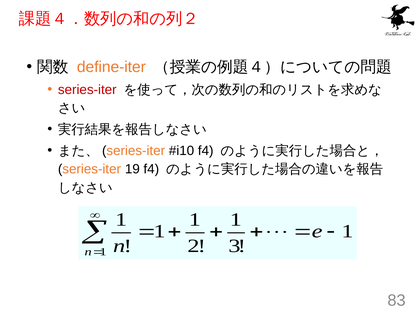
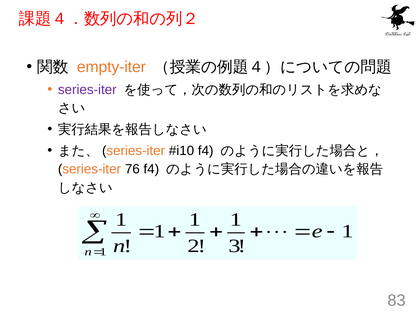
define-iter: define-iter -> empty-iter (111, 67)
series-iter colour: red -> purple (87, 90)
19: 19 -> 76 (132, 169)
